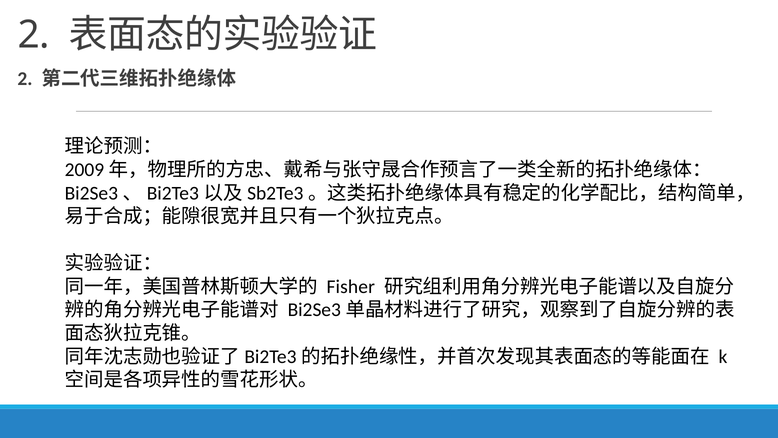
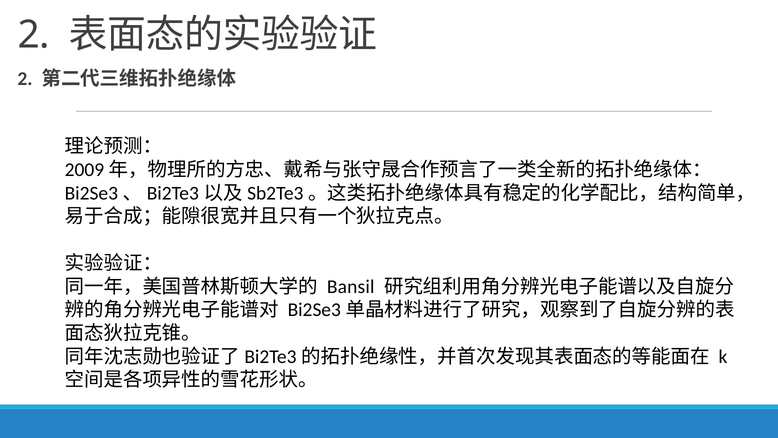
Fisher: Fisher -> Bansil (351, 286)
